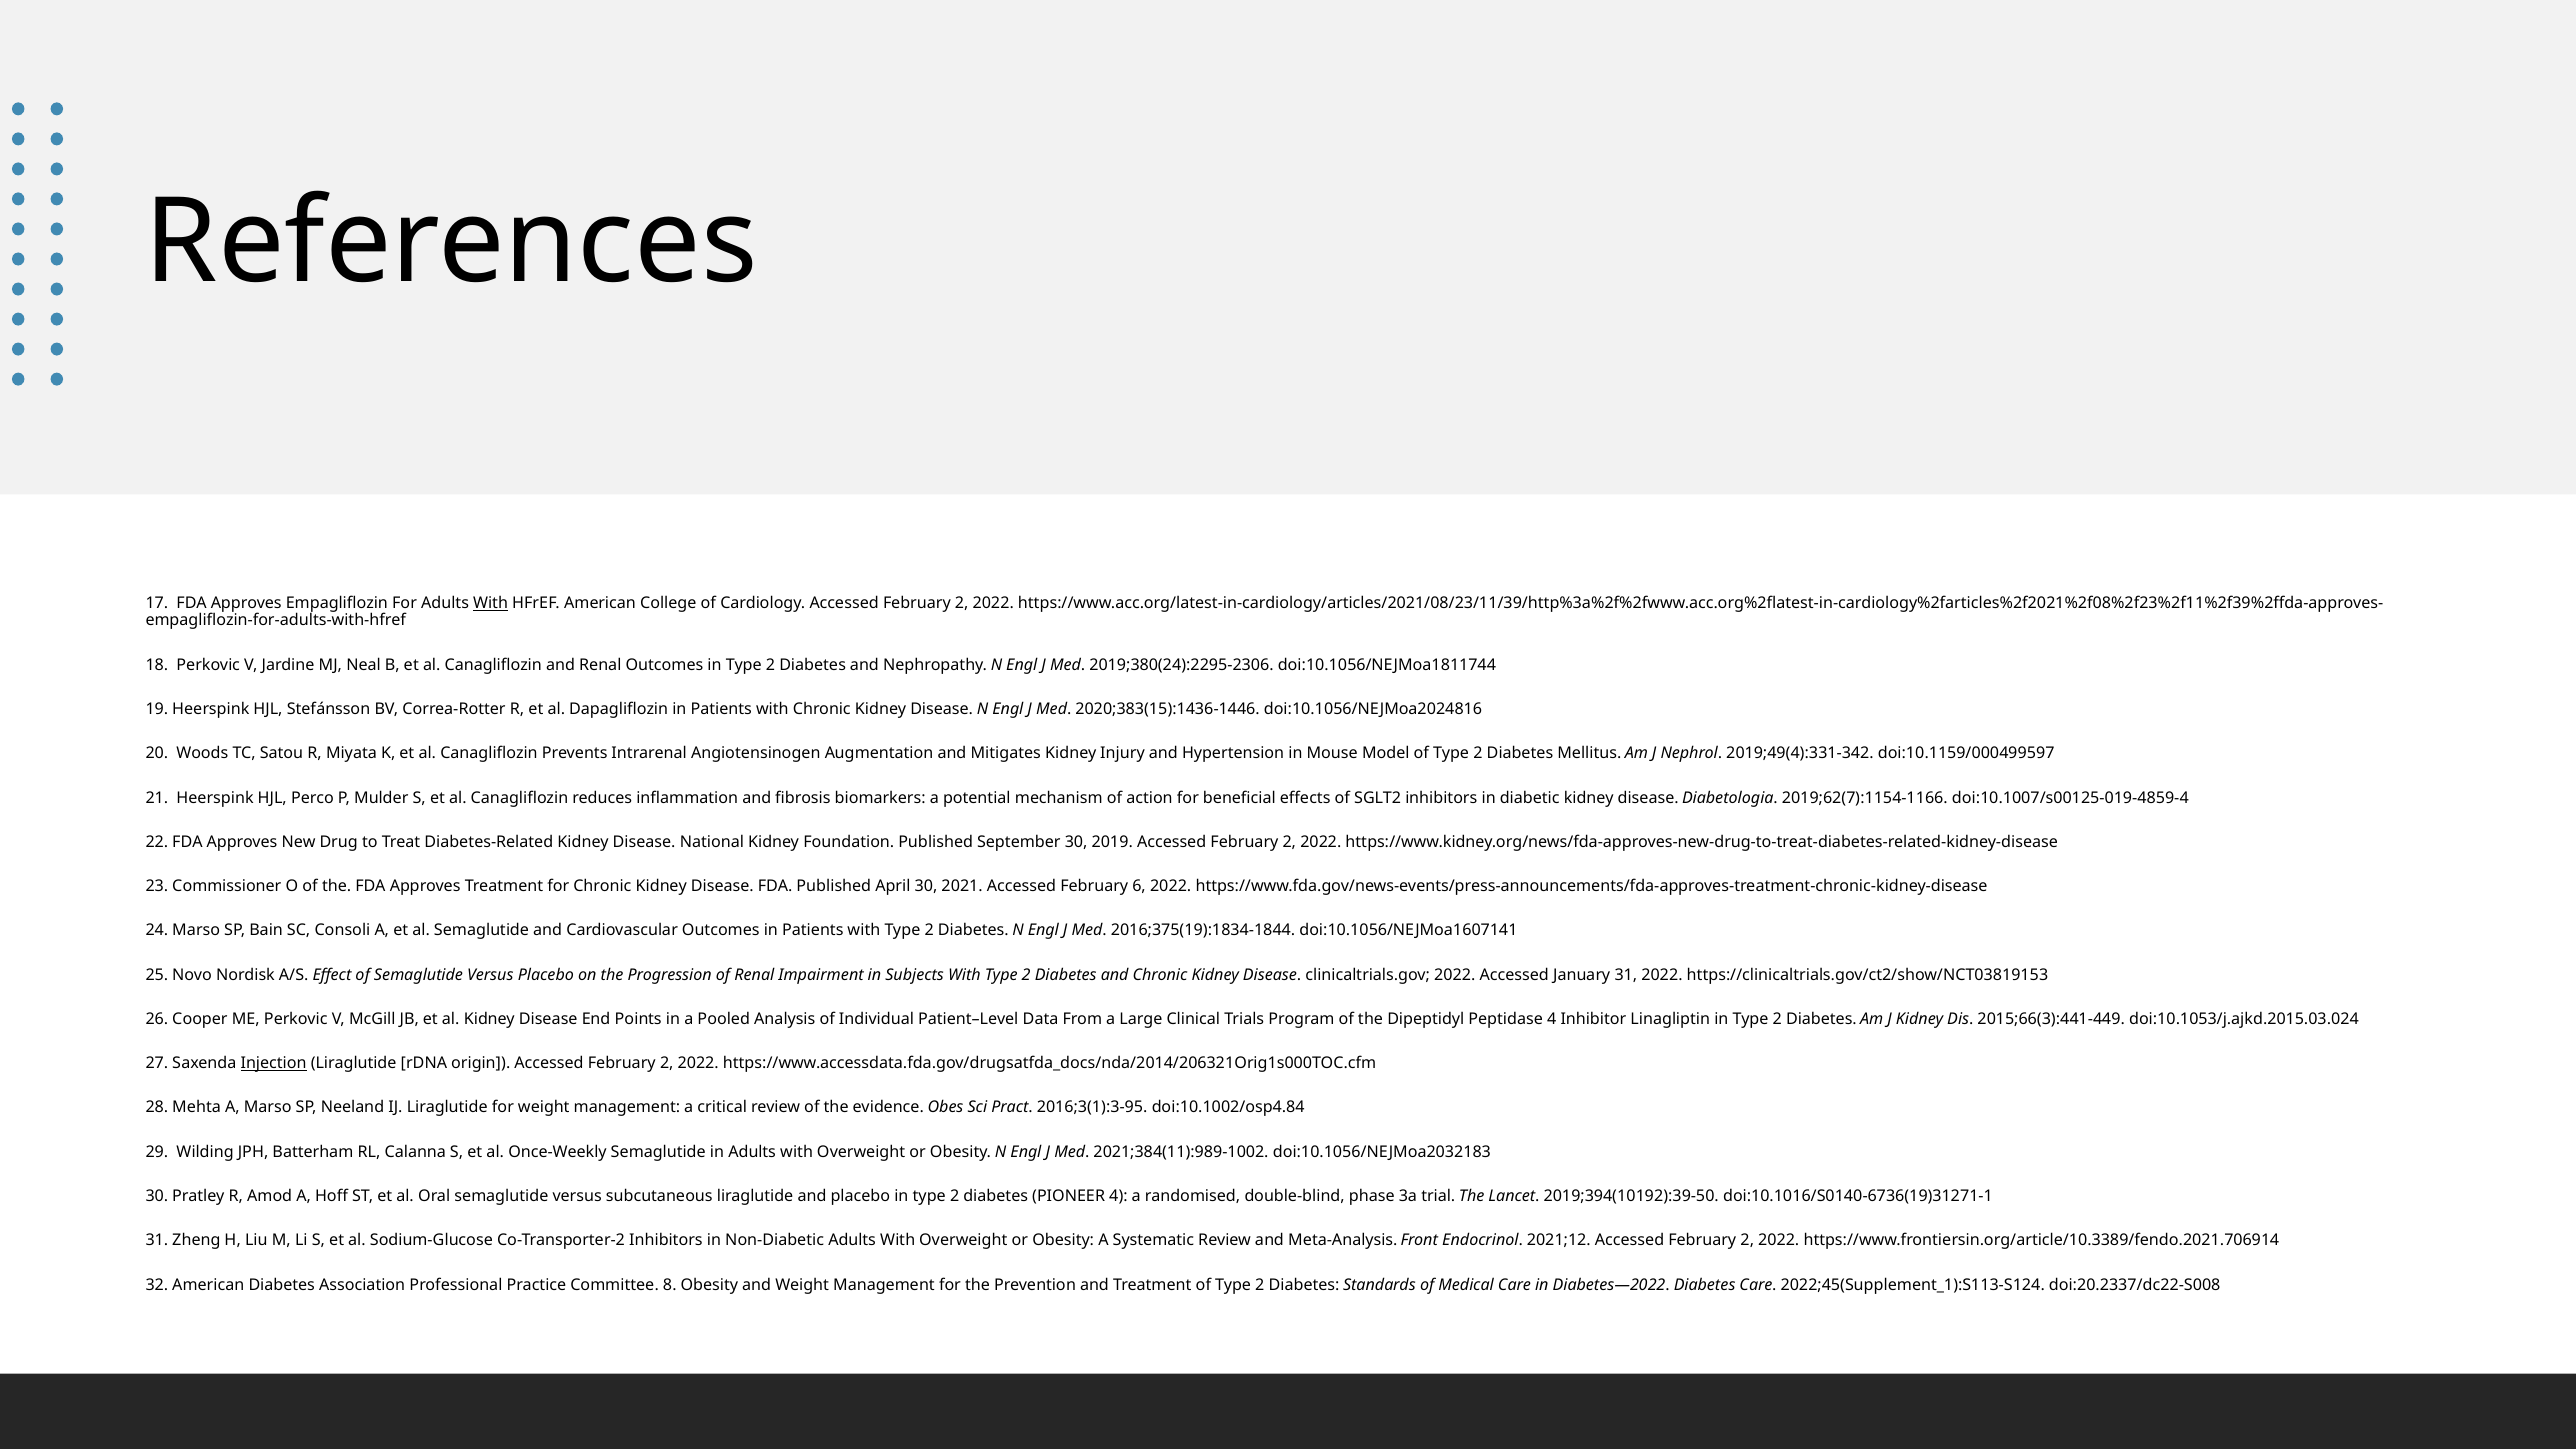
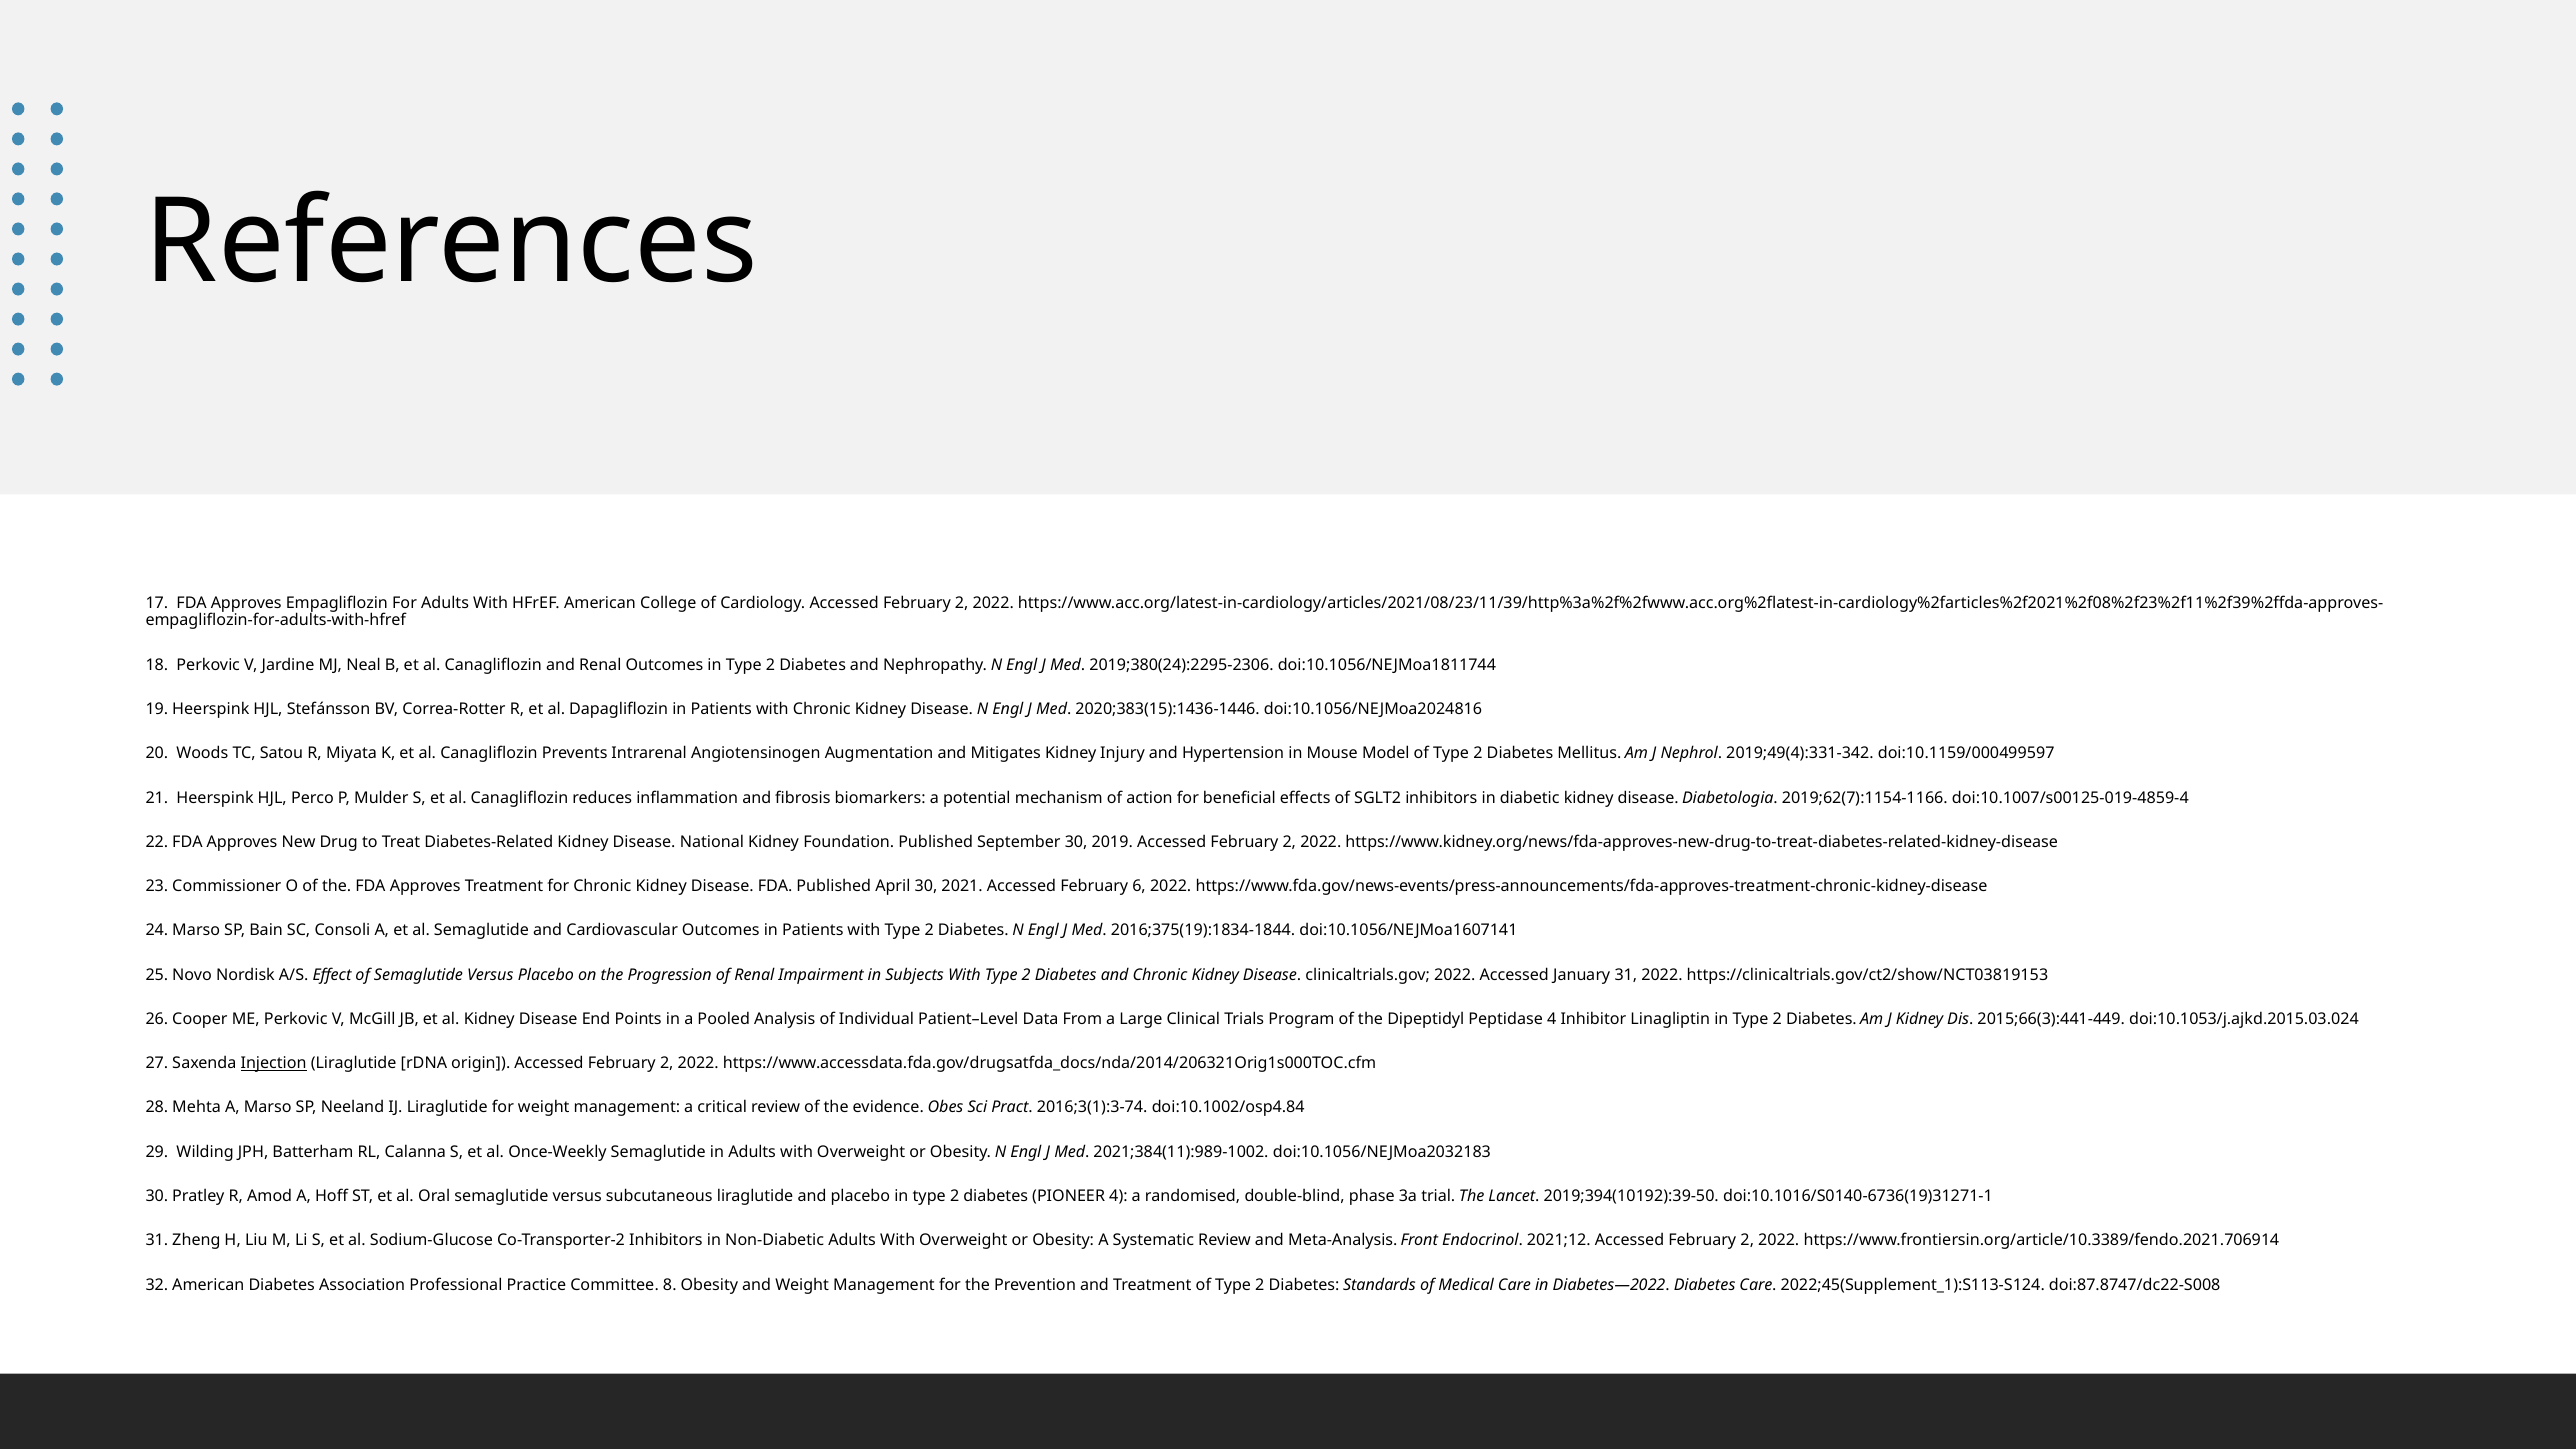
With underline: present -> none (491, 603)
2016;3(1):3-95: 2016;3(1):3-95 -> 2016;3(1):3-74 (1092, 1108)
doi:20.2337/dc22-S008: doi:20.2337/dc22-S008 -> doi:87.8747/dc22-S008 (2135, 1285)
